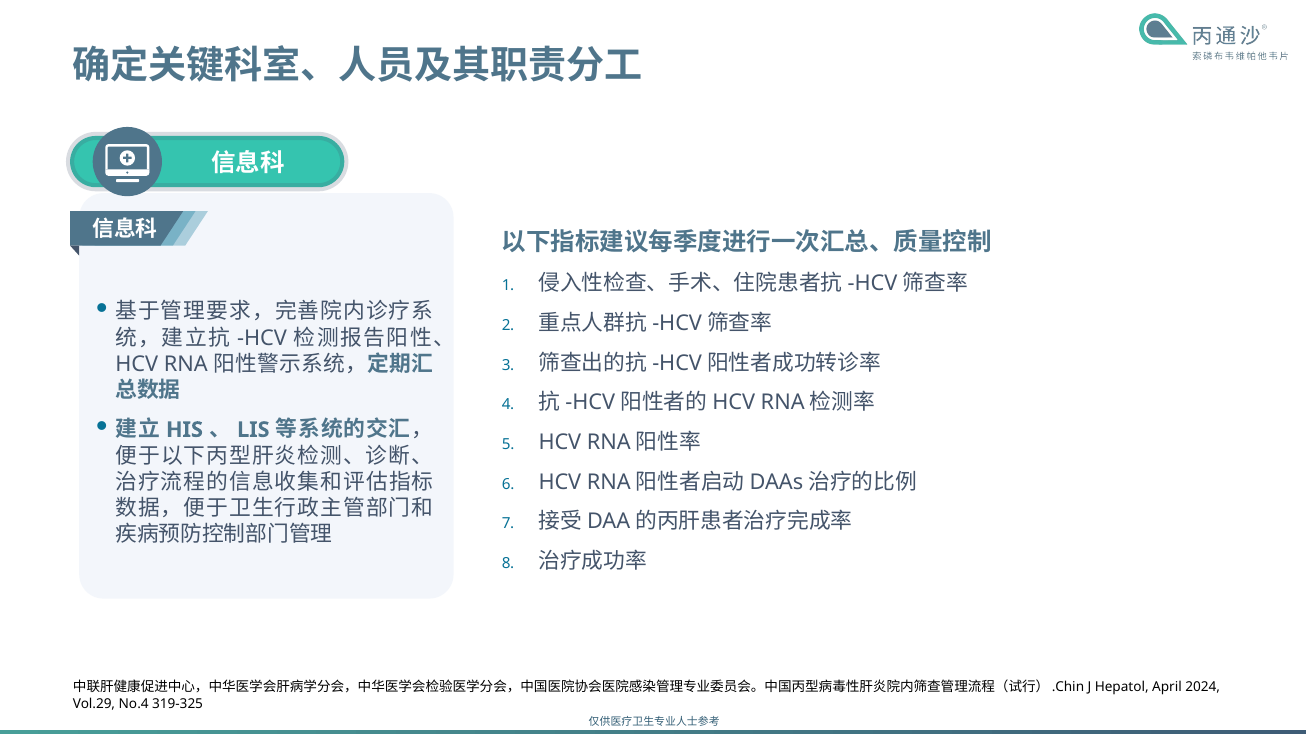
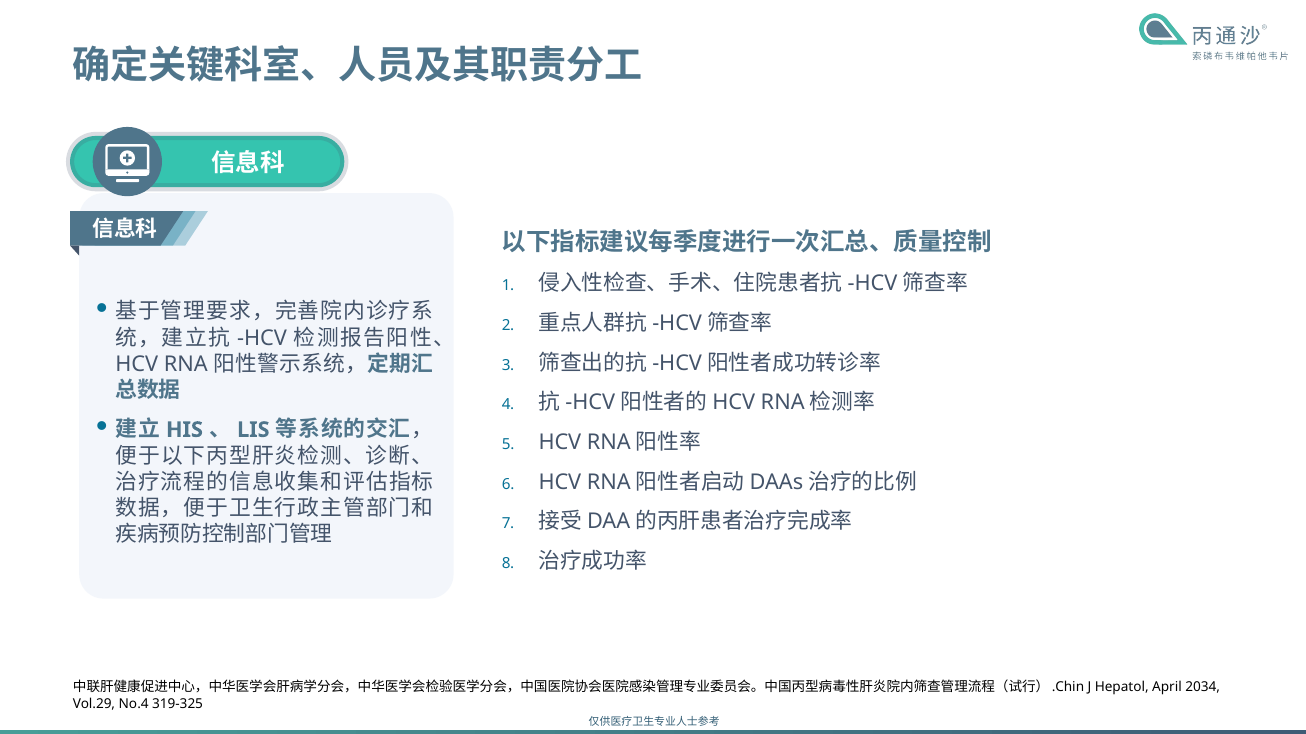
2024: 2024 -> 2034 (1203, 688)
